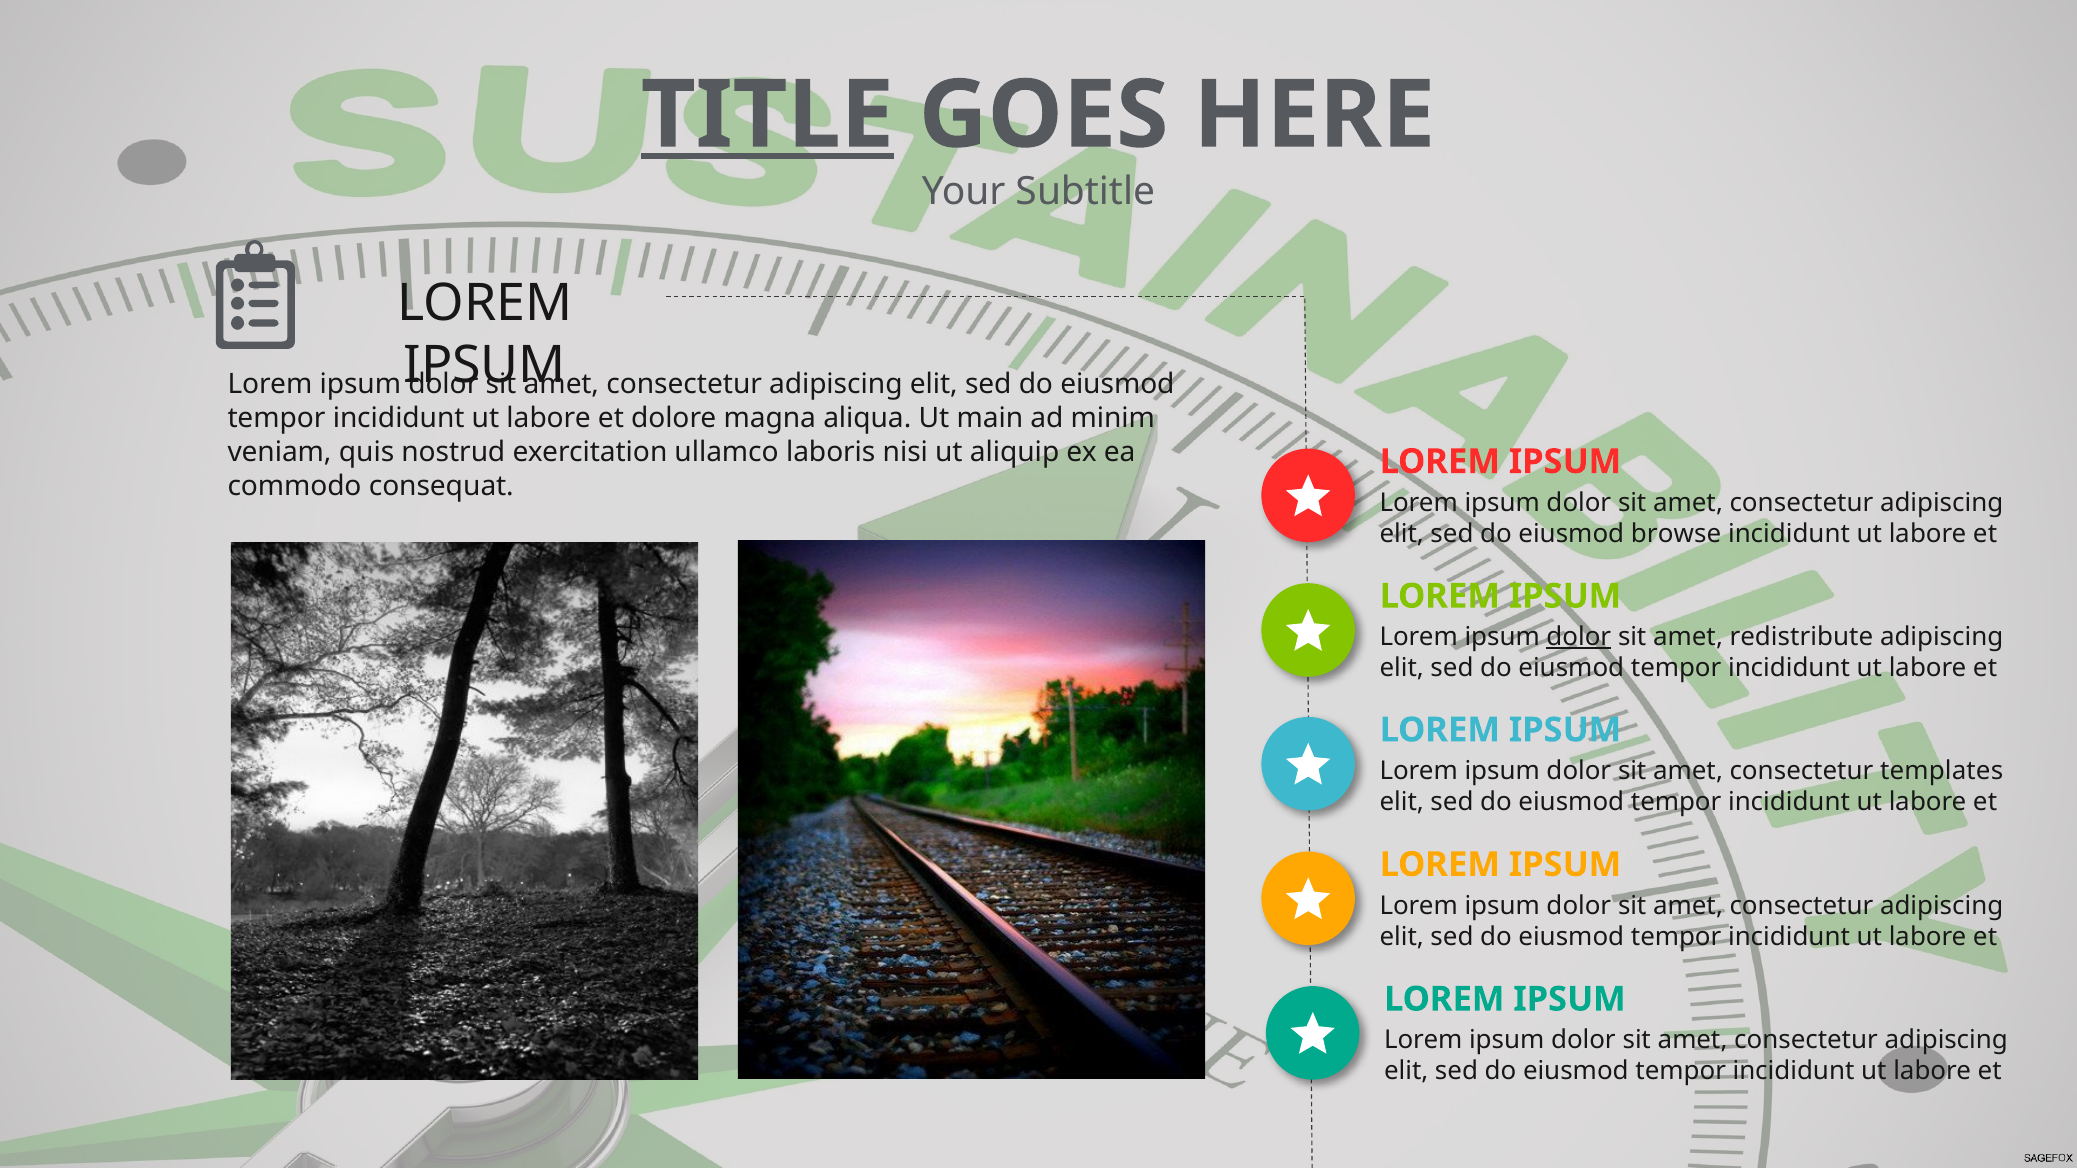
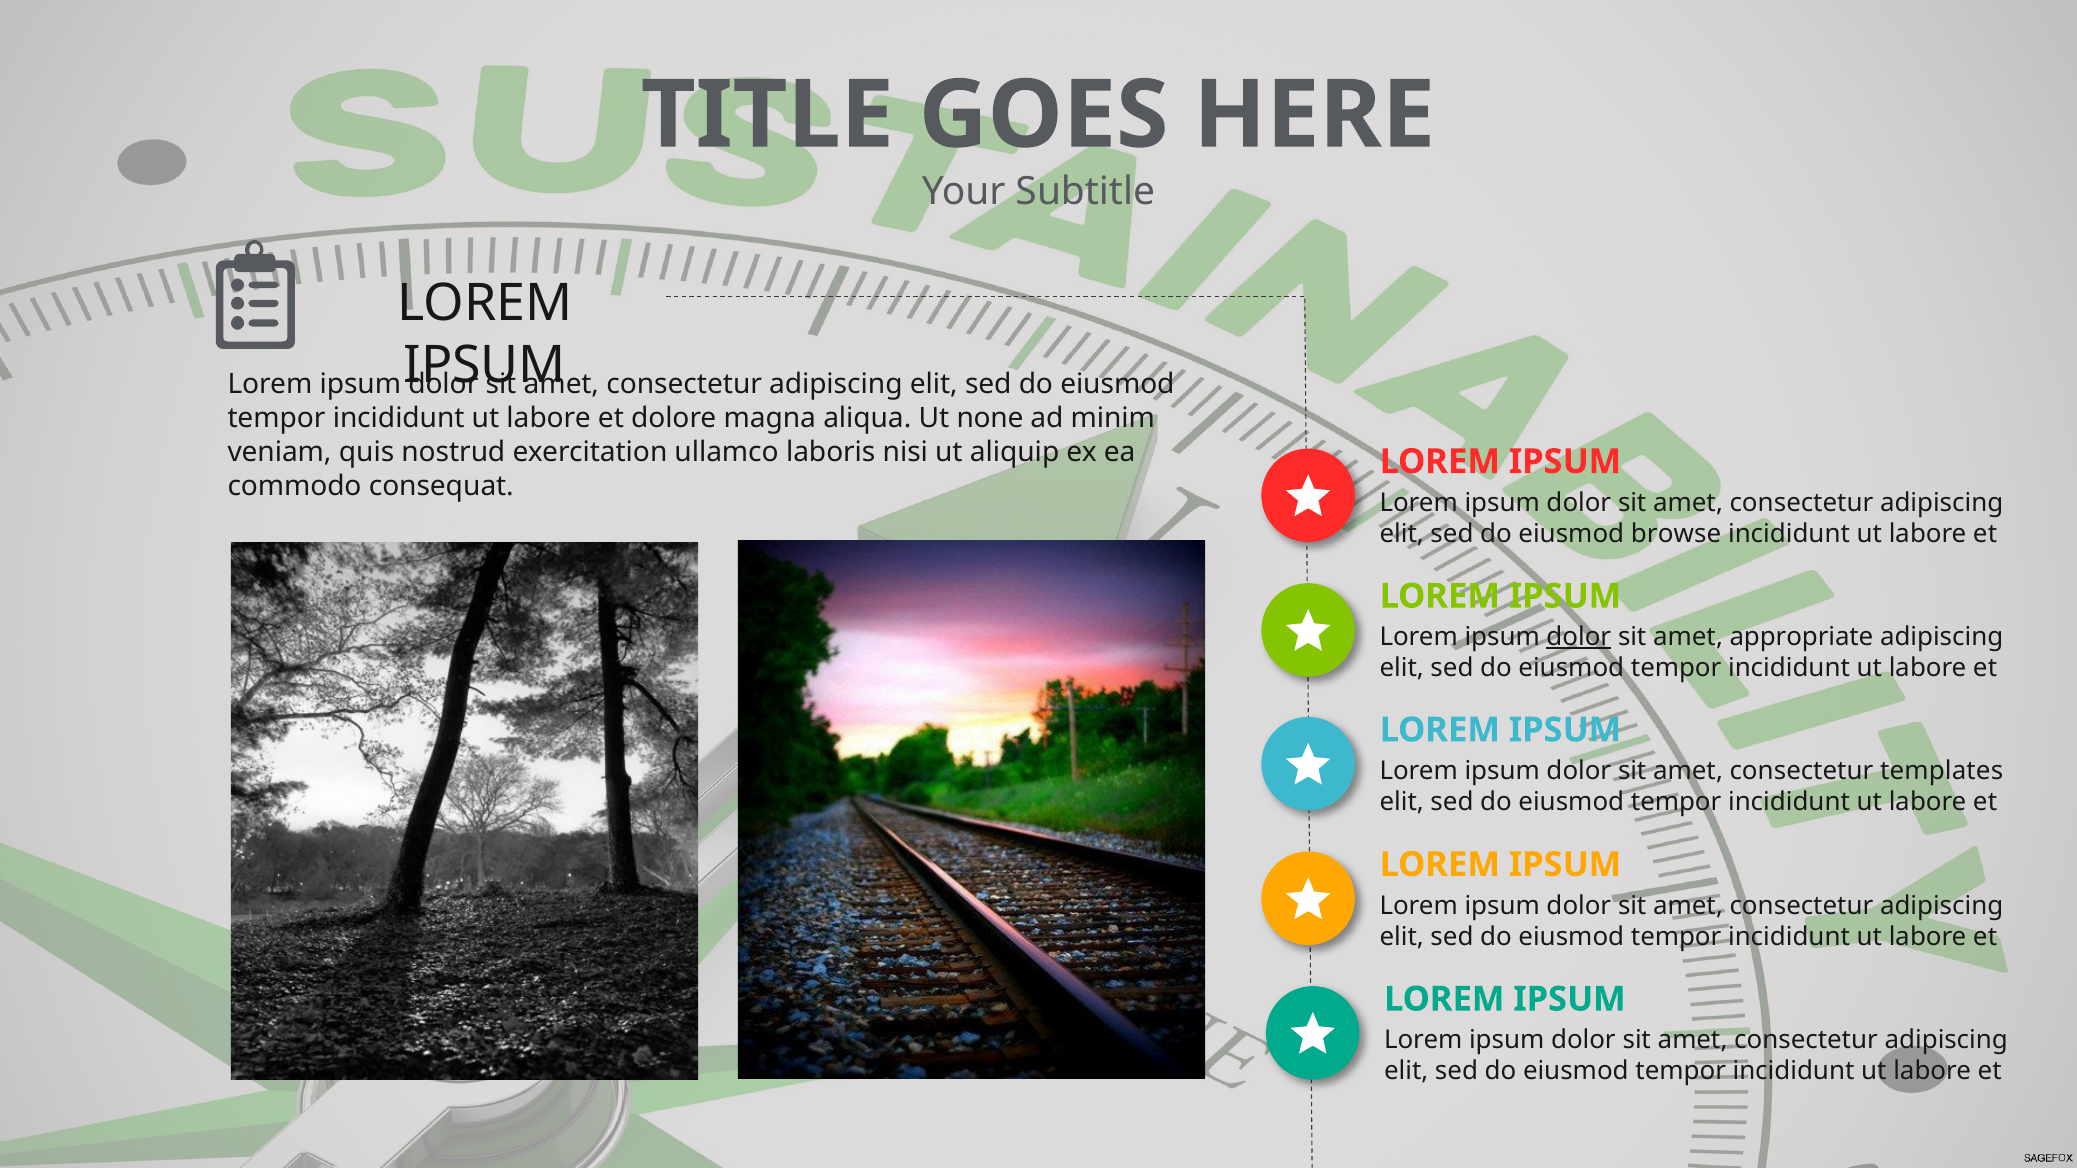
TITLE underline: present -> none (767, 115)
main: main -> none (990, 418)
redistribute: redistribute -> appropriate (1801, 637)
